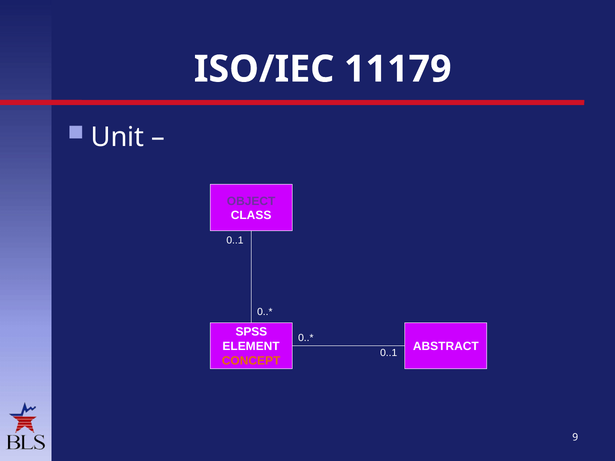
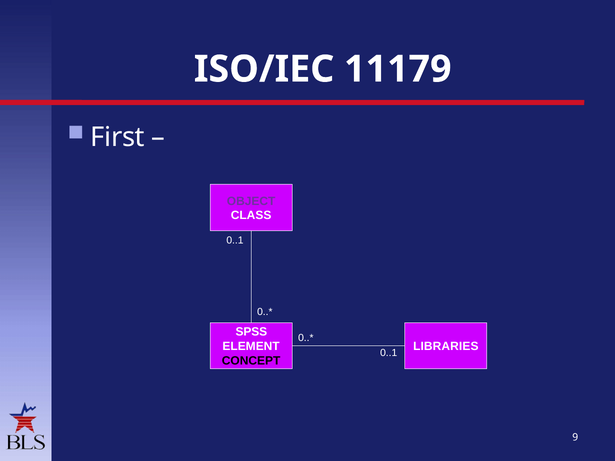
Unit: Unit -> First (118, 137)
ABSTRACT: ABSTRACT -> LIBRARIES (446, 347)
CONCEPT colour: orange -> black (251, 361)
